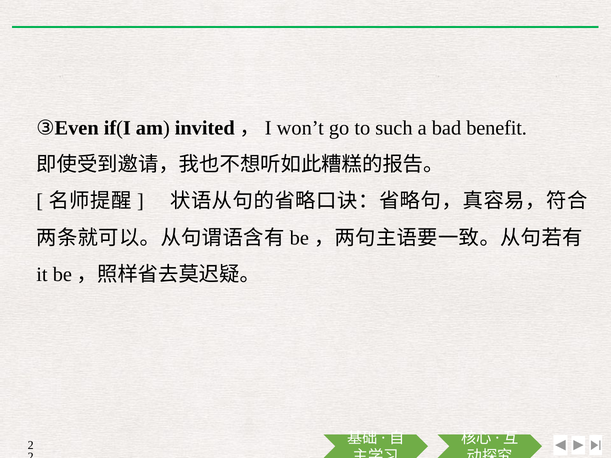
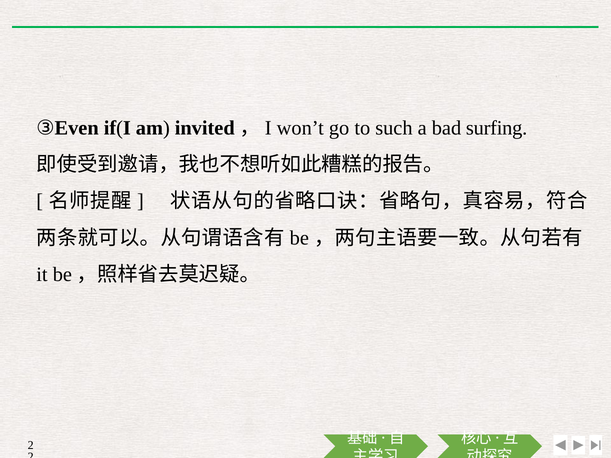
benefit: benefit -> surfing (497, 128)
